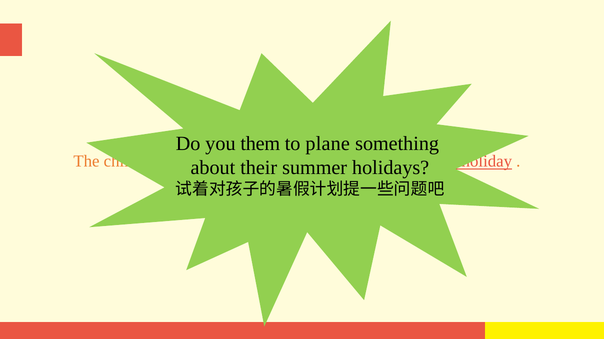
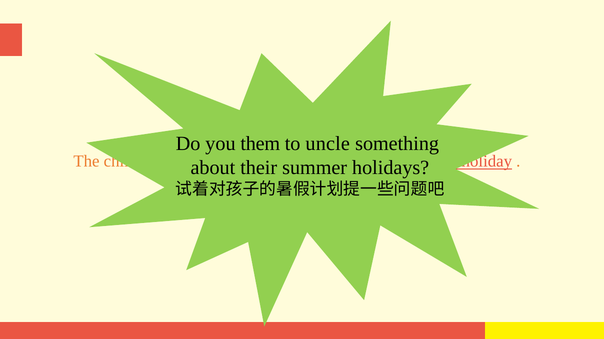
plane: plane -> uncle (328, 144)
